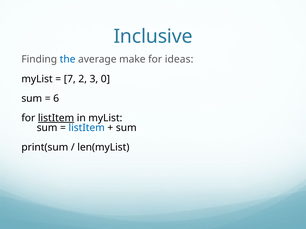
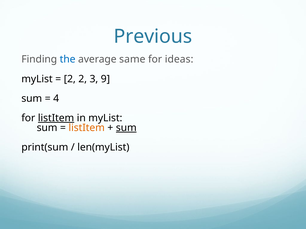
Inclusive: Inclusive -> Previous (153, 36)
make: make -> same (132, 60)
7: 7 -> 2 (70, 79)
0: 0 -> 9 (105, 79)
6: 6 -> 4 (56, 99)
listItem colour: blue -> orange (87, 128)
sum underline: none -> present (126, 128)
